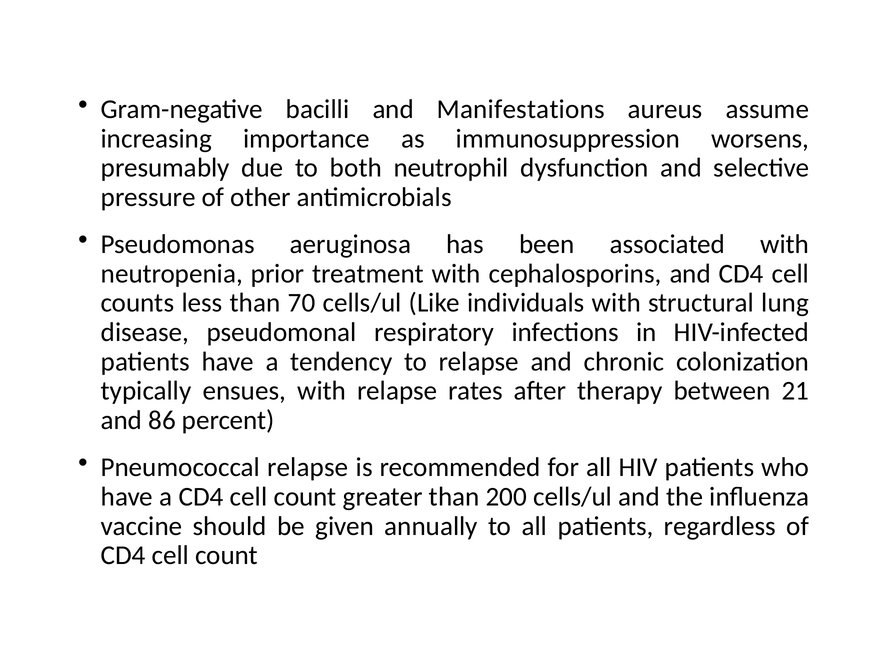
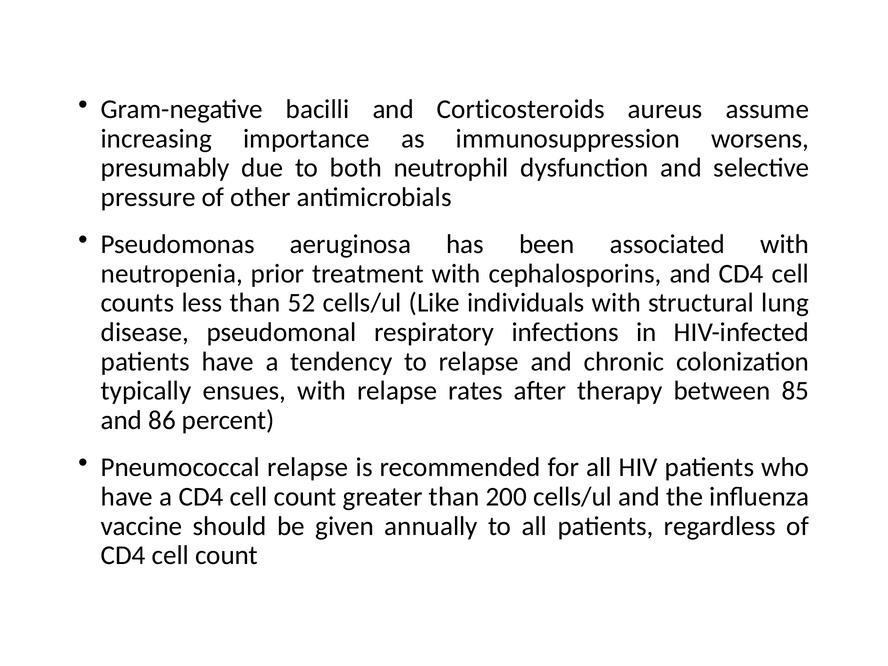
Manifestations: Manifestations -> Corticosteroids (521, 109)
70: 70 -> 52 (302, 303)
21: 21 -> 85 (795, 391)
